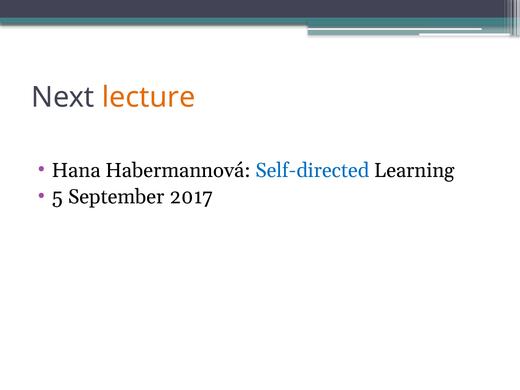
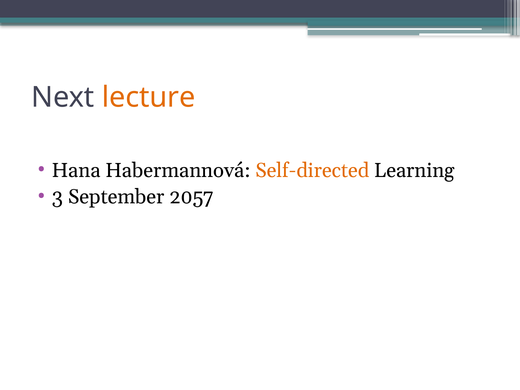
Self-directed colour: blue -> orange (312, 170)
5: 5 -> 3 (58, 197)
2017: 2017 -> 2057 (191, 197)
